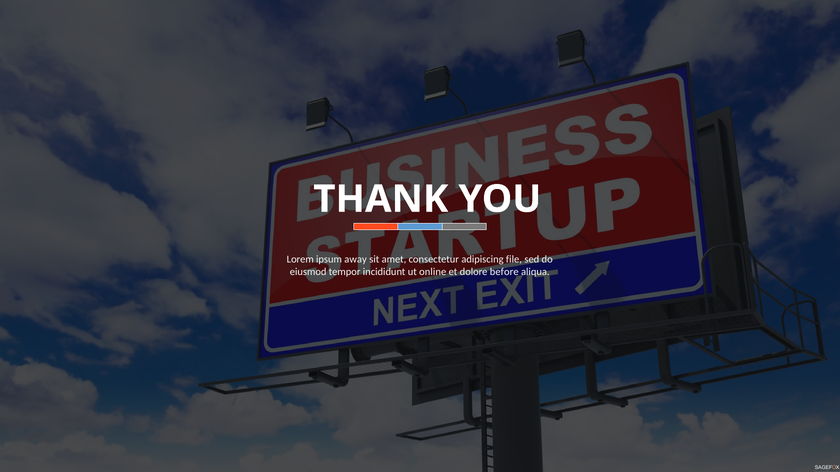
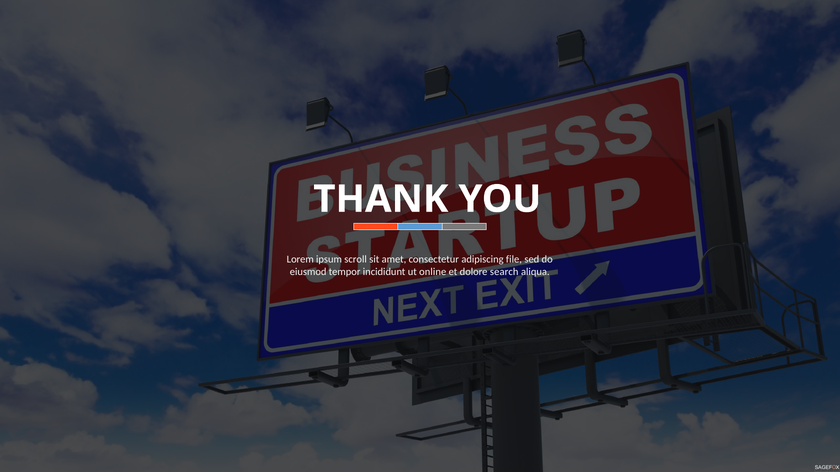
away: away -> scroll (356, 259)
before: before -> search (504, 272)
